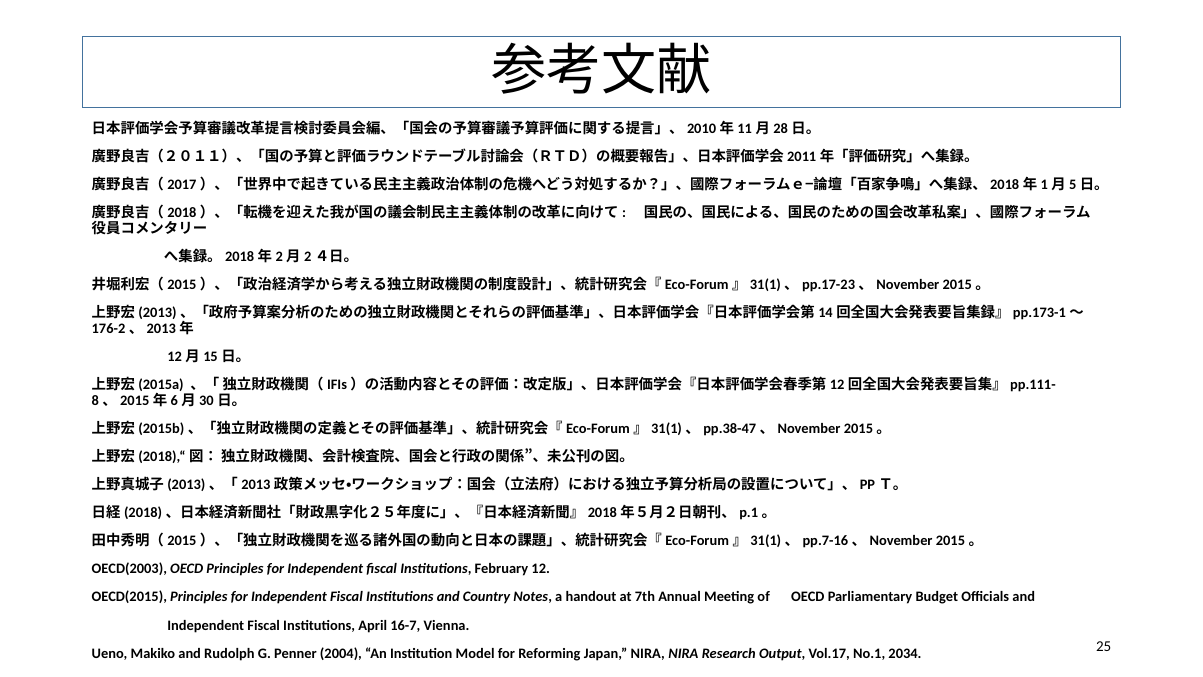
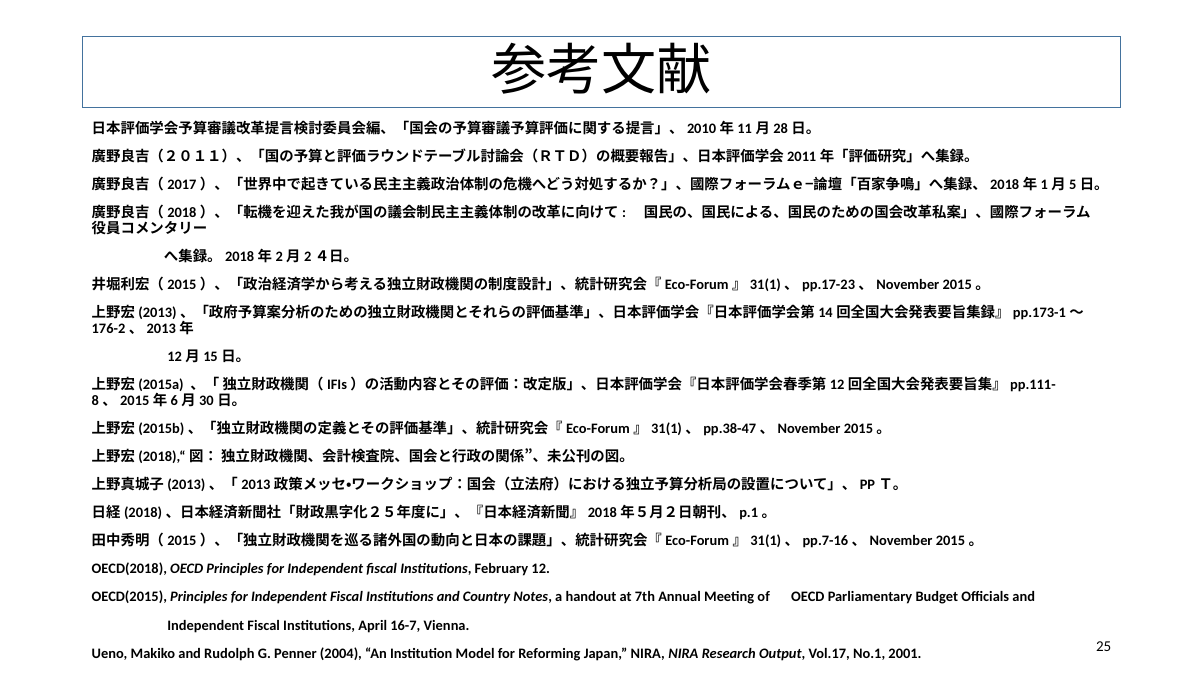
OECD(2003: OECD(2003 -> OECD(2018 (129, 569)
2034: 2034 -> 2001 (905, 653)
